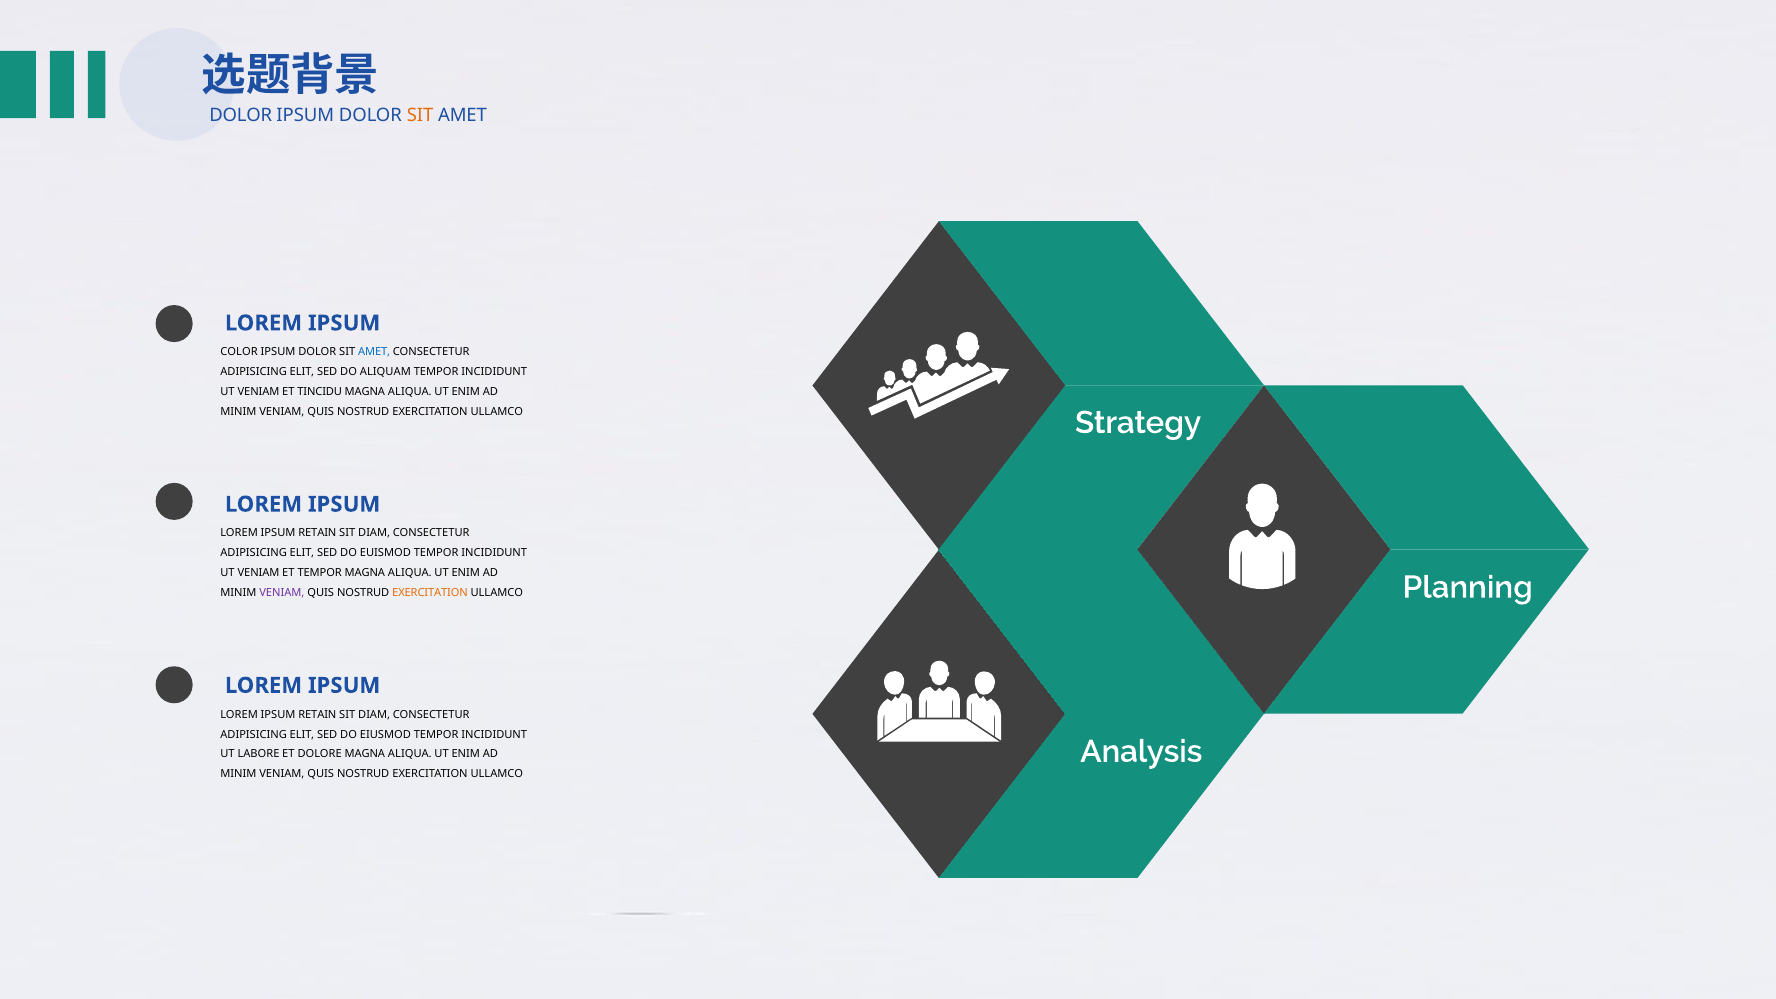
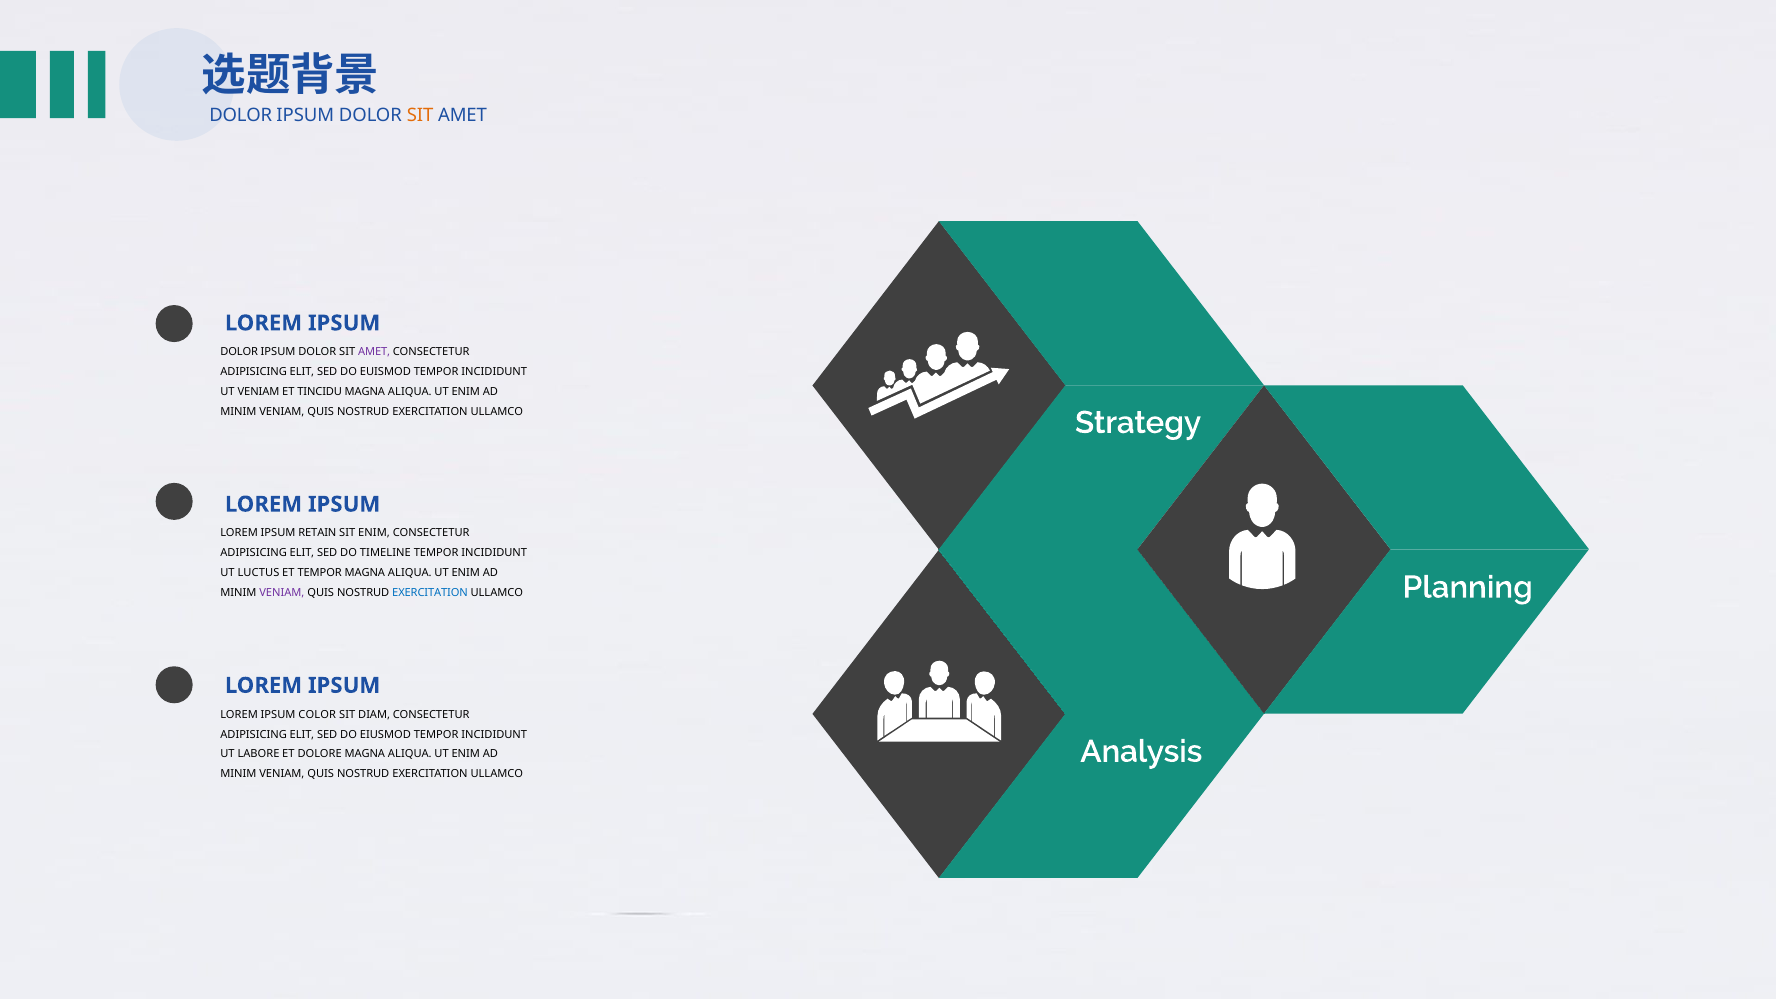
COLOR: COLOR -> DOLOR (239, 352)
AMET colour: blue -> purple (374, 352)
ALIQUAM: ALIQUAM -> EUISMOD (385, 372)
DIAM: DIAM -> ENIM (374, 533)
EUISMOD: EUISMOD -> TIMELINE (385, 553)
VENIAM: VENIAM -> LUCTUS (258, 573)
EXERCITATION colour: orange -> blue (430, 593)
RETAIN: RETAIN -> COLOR (317, 714)
